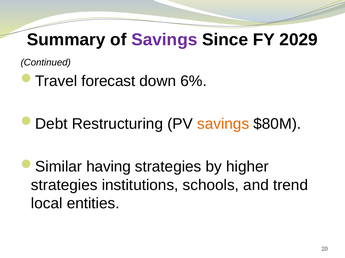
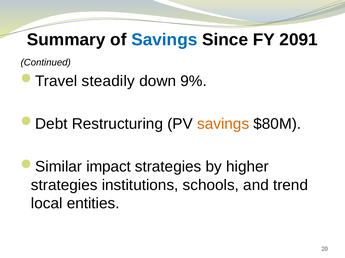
Savings colour: purple -> blue (164, 40)
2029: 2029 -> 2091 (299, 40)
forecast: forecast -> steadily (108, 81)
6%: 6% -> 9% (194, 81)
having: having -> impact (109, 167)
